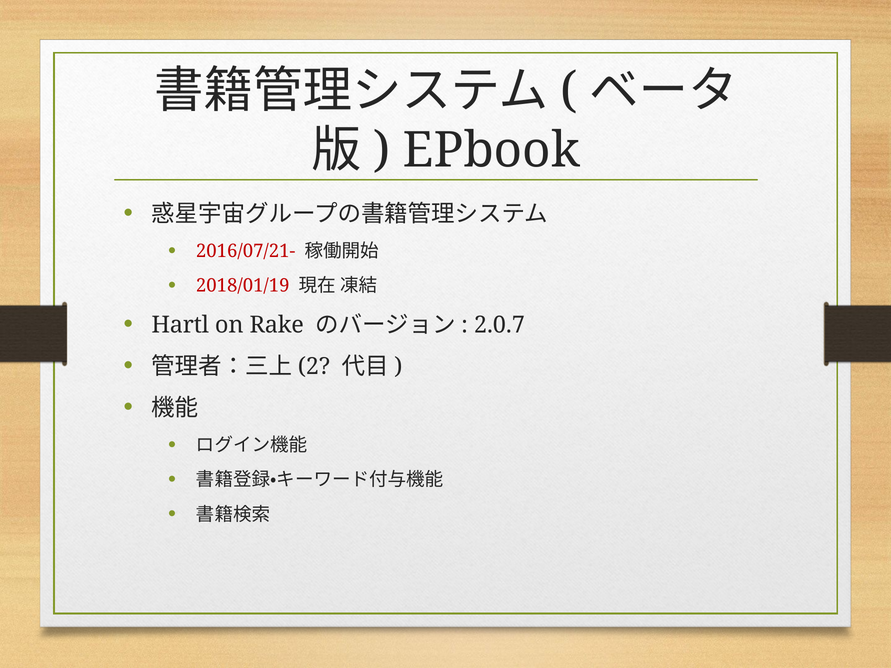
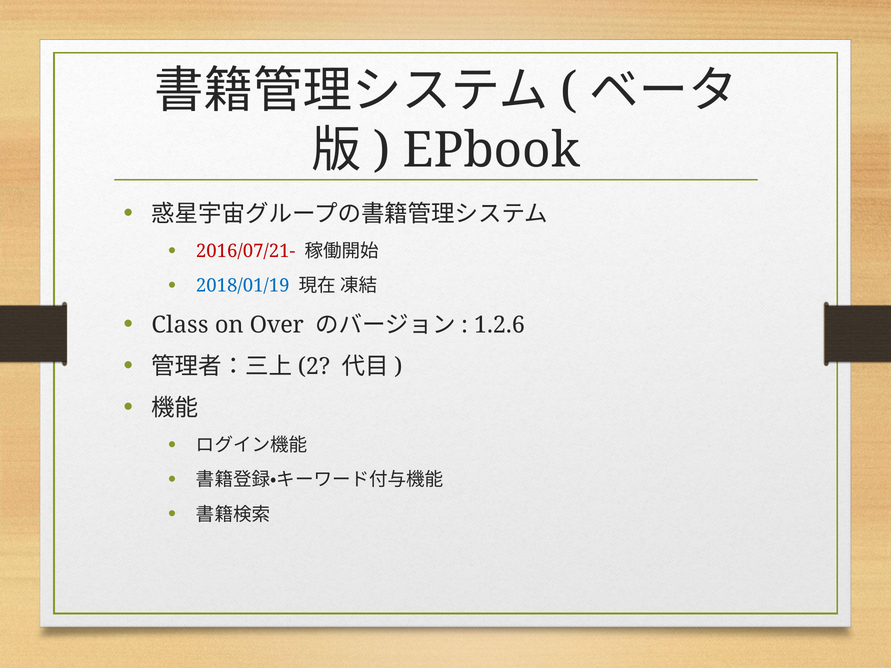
2018/01/19 colour: red -> blue (243, 286)
Hartl: Hartl -> Class (180, 325)
Rake: Rake -> Over (277, 325)
2.0.7: 2.0.7 -> 1.2.6 (499, 325)
